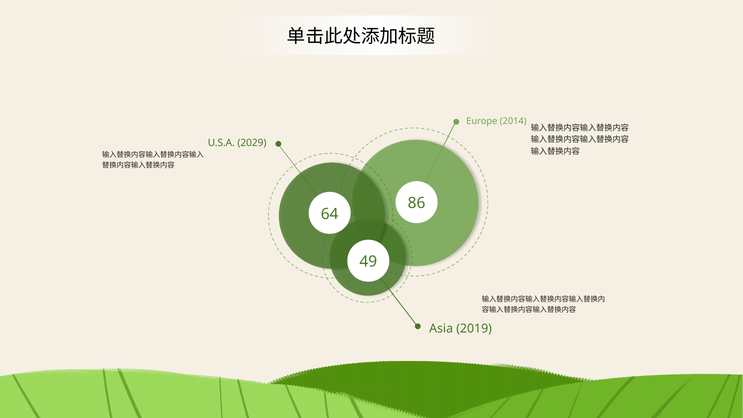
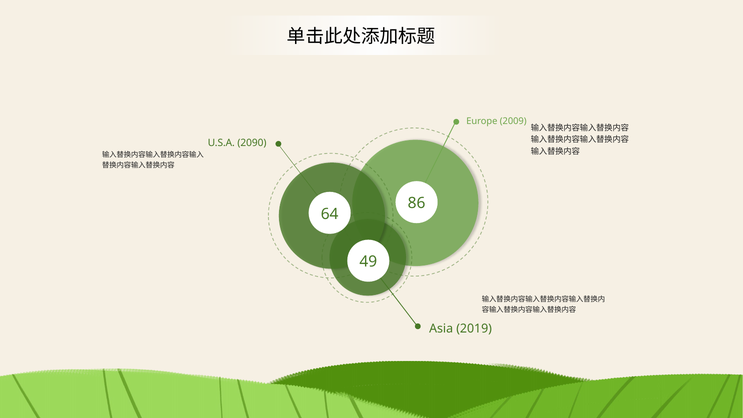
2014: 2014 -> 2009 (513, 121)
2029: 2029 -> 2090 (252, 143)
